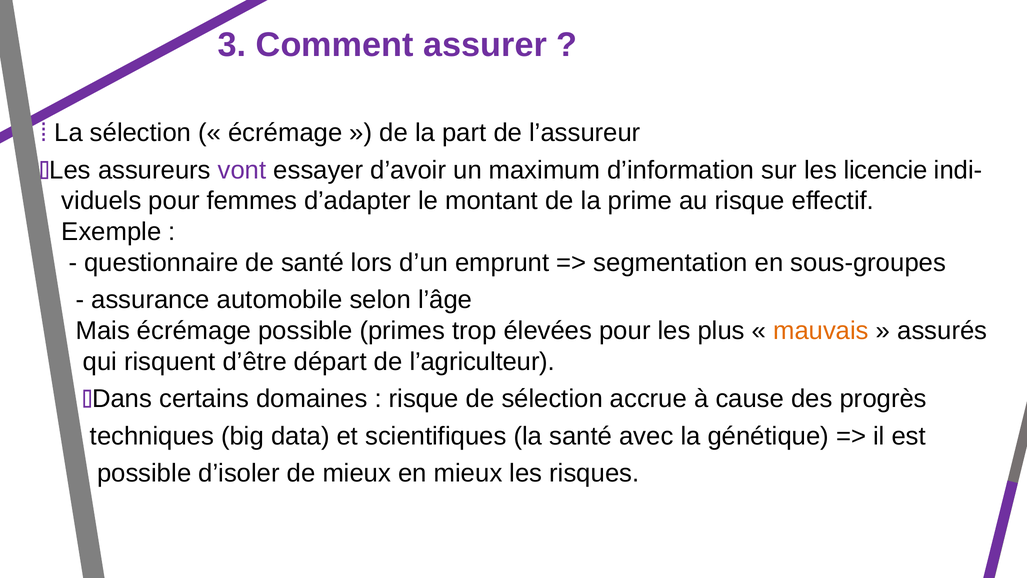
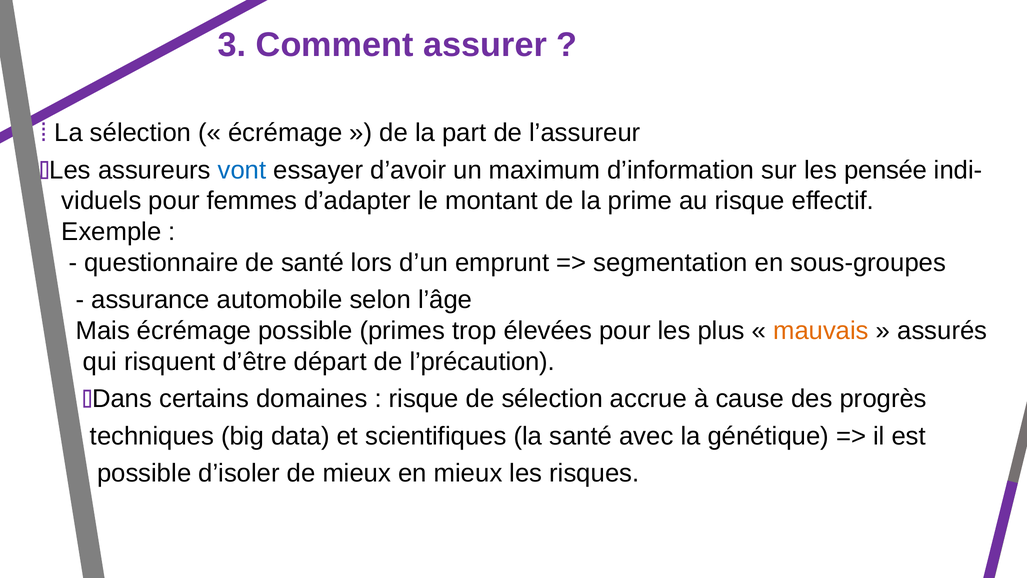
vont colour: purple -> blue (242, 170)
licencie: licencie -> pensée (886, 170)
l’agriculteur: l’agriculteur -> l’précaution (482, 361)
